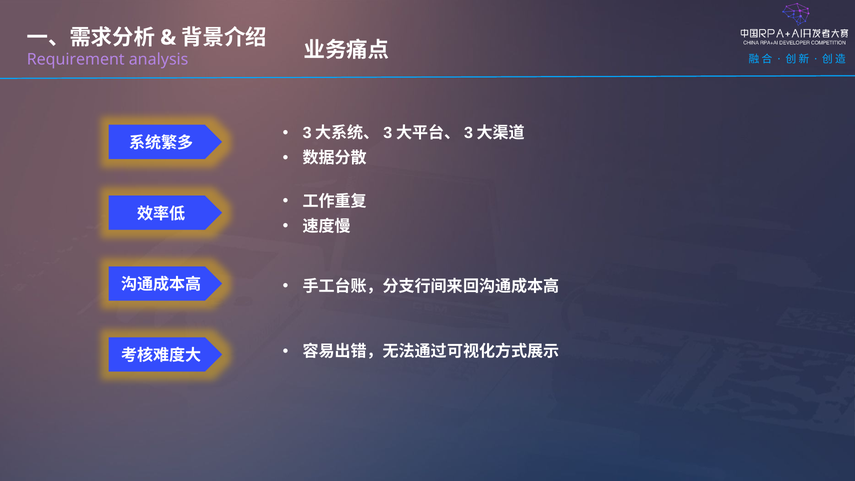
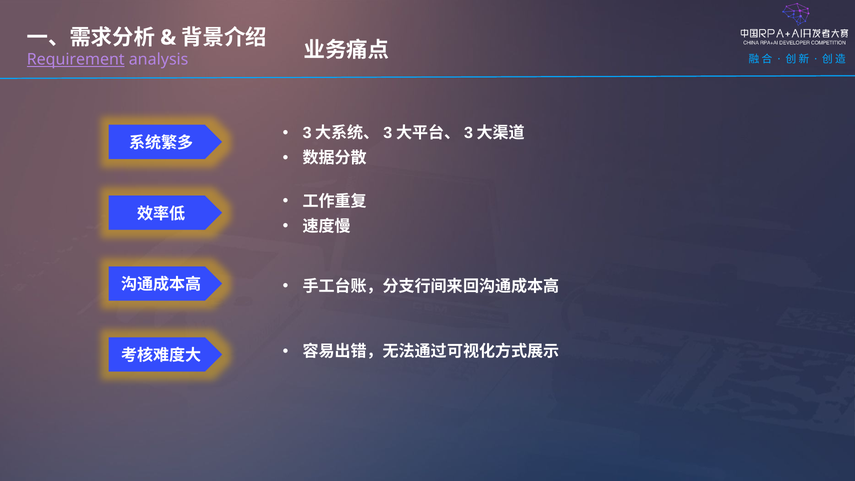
Requirement underline: none -> present (76, 60)
